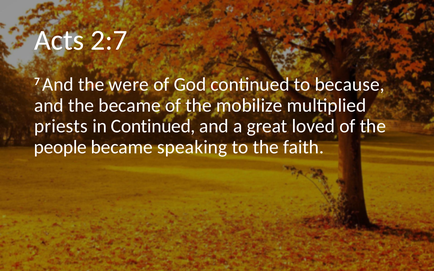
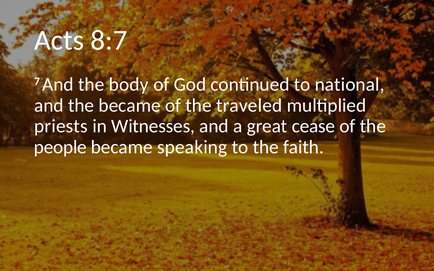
2:7: 2:7 -> 8:7 (109, 40)
were: were -> body (129, 85)
because: because -> national (350, 85)
mobilize: mobilize -> traveled (249, 106)
in Continued: Continued -> Witnesses (153, 126)
loved: loved -> cease (313, 126)
